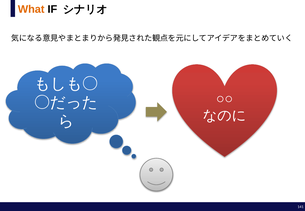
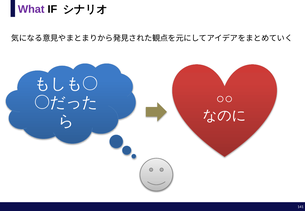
What colour: orange -> purple (31, 9)
